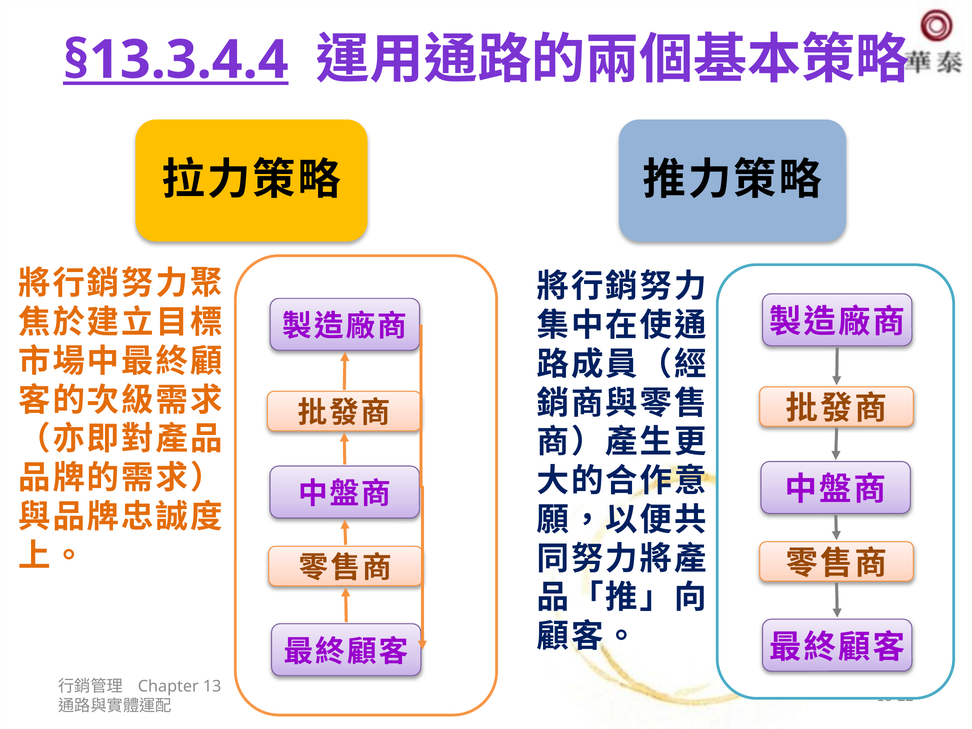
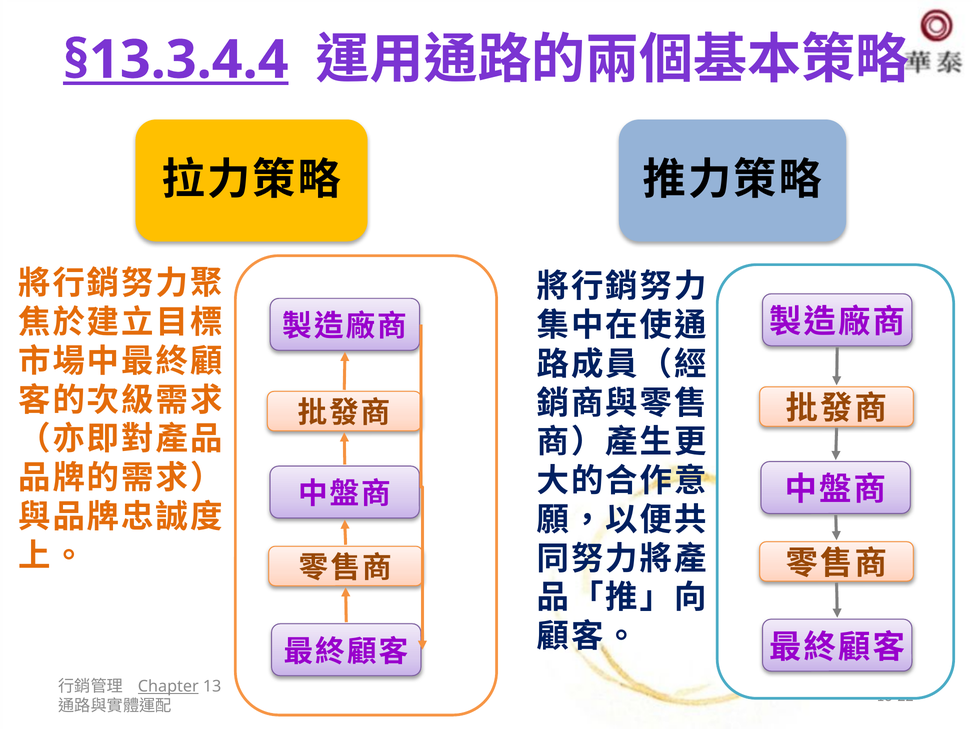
Chapter underline: none -> present (168, 686)
